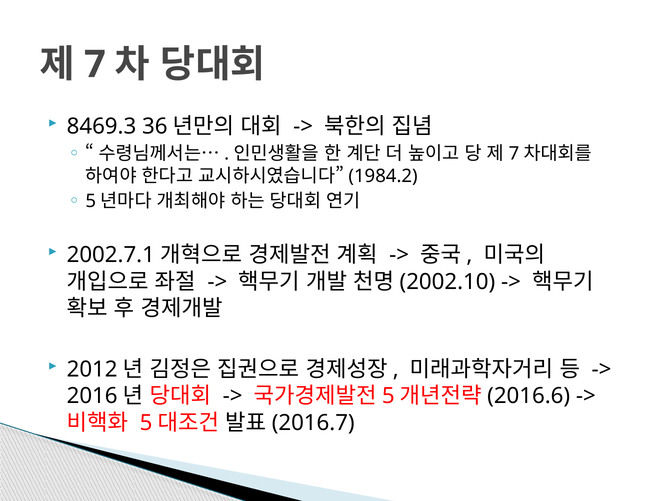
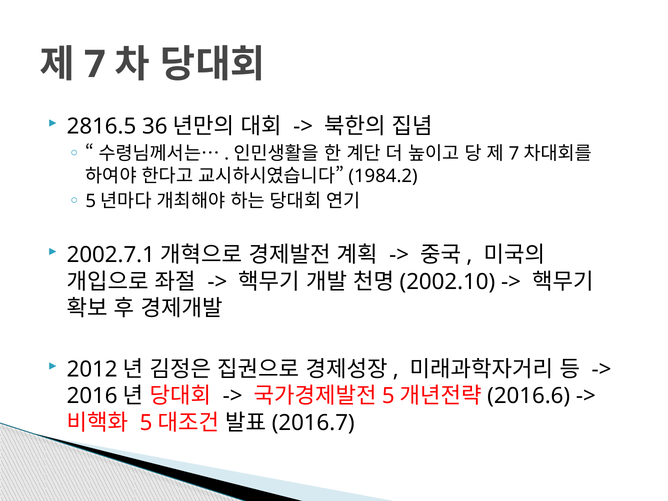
8469.3: 8469.3 -> 2816.5 (101, 126)
